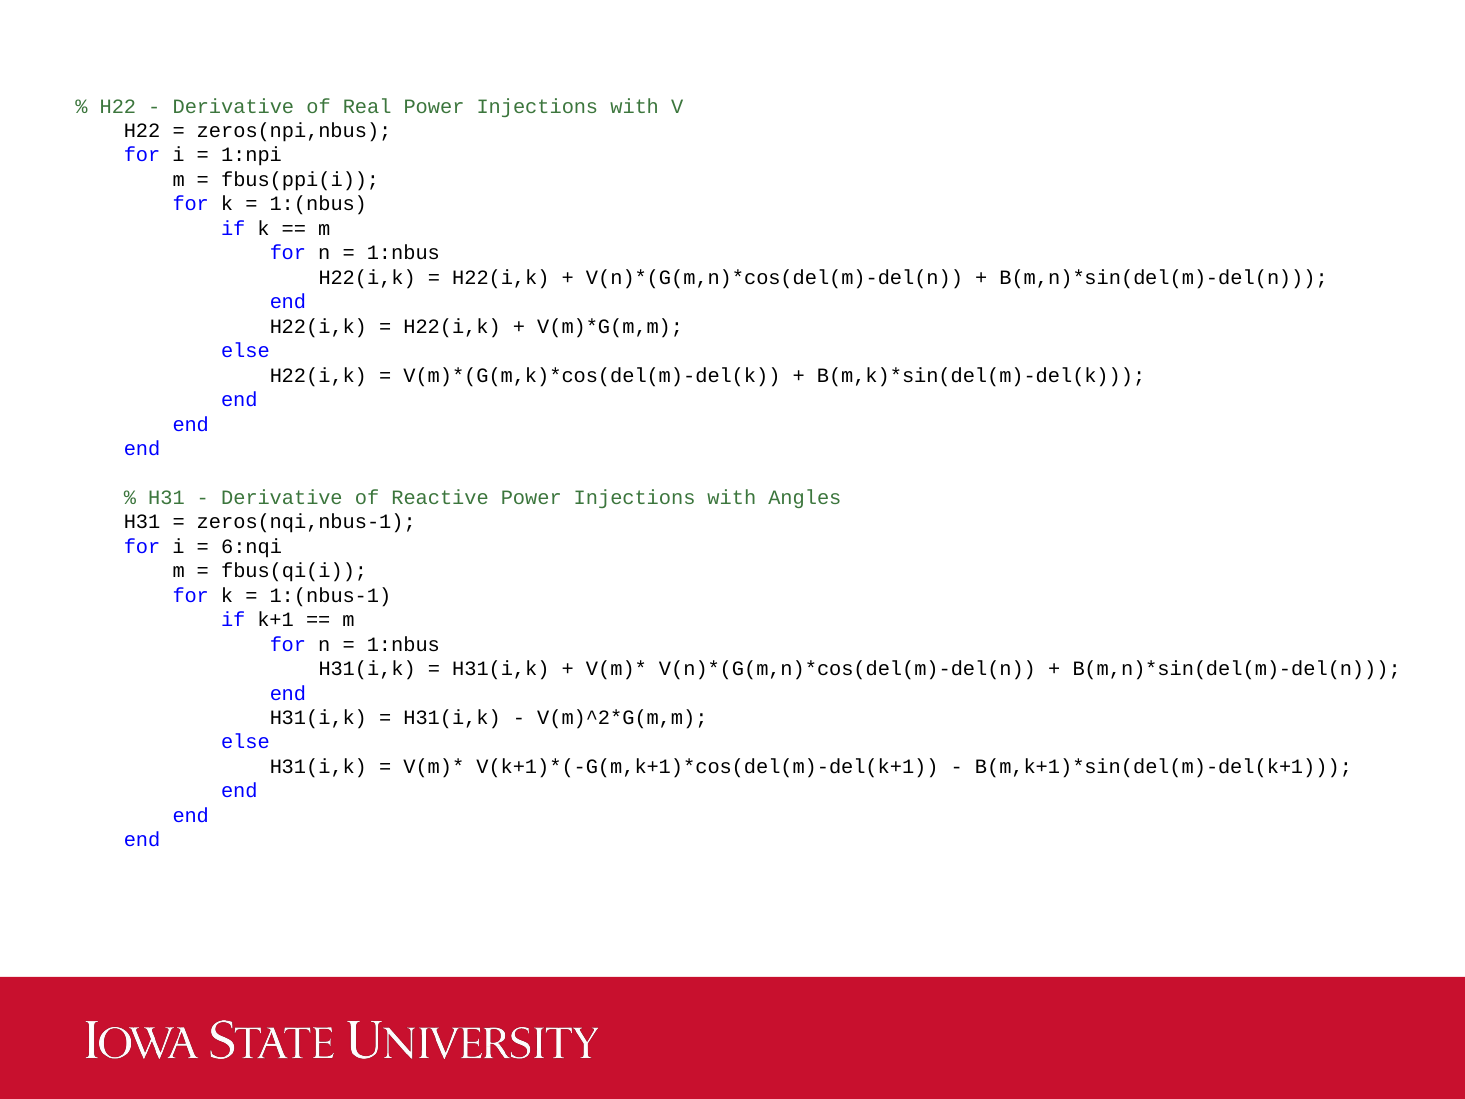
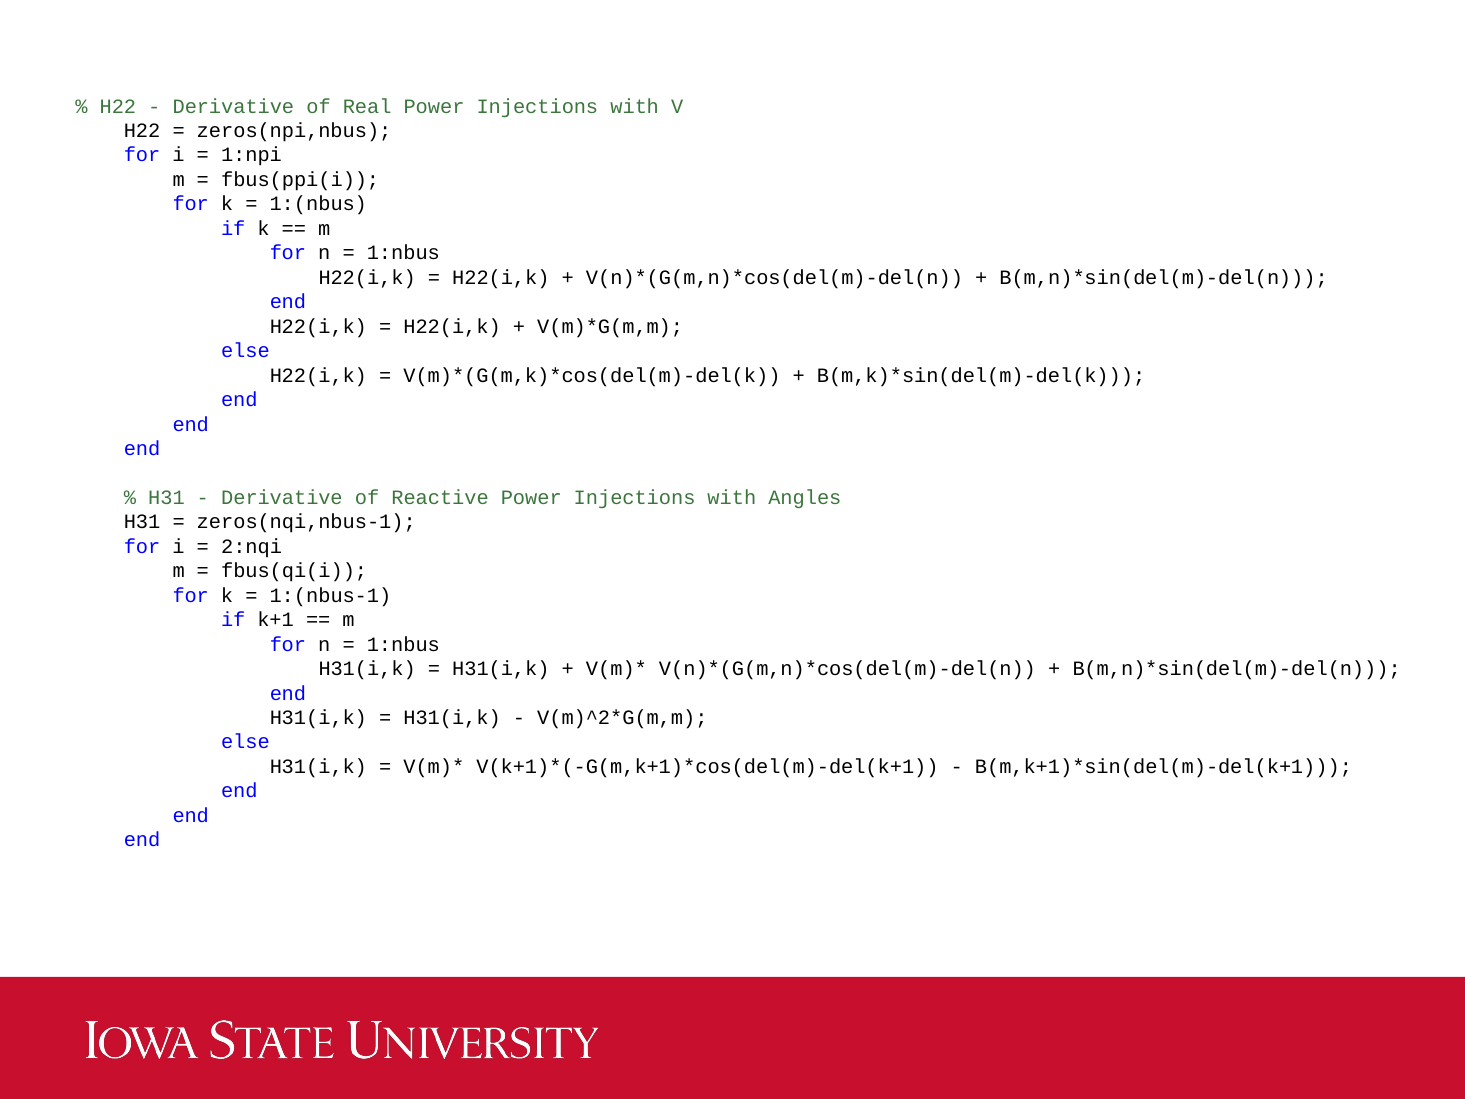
6:nqi: 6:nqi -> 2:nqi (252, 546)
